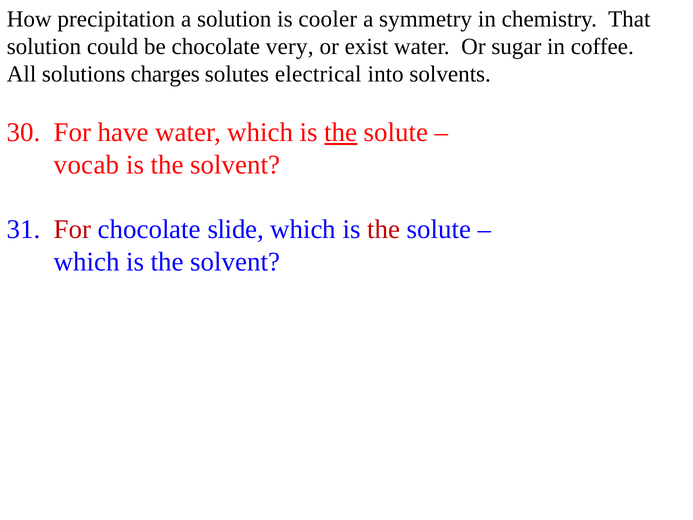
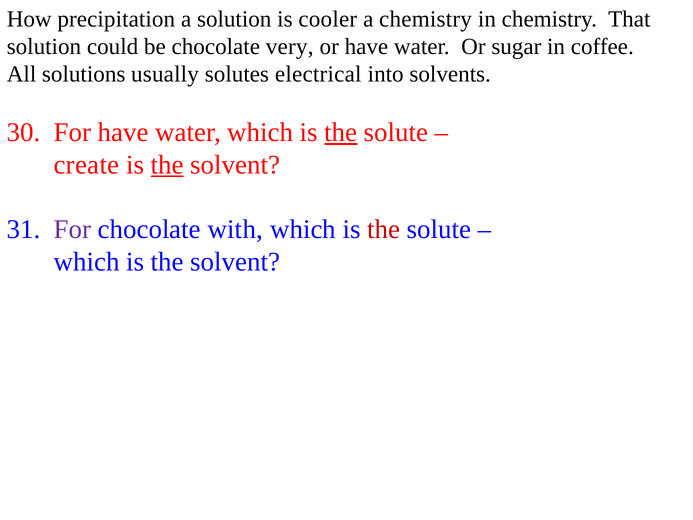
a symmetry: symmetry -> chemistry (425, 19)
or exist: exist -> have (366, 47)
charges: charges -> usually (165, 74)
vocab: vocab -> create (87, 165)
the underline: none -> present (167, 165)
For colour: red -> purple (72, 229)
slide: slide -> with (235, 229)
